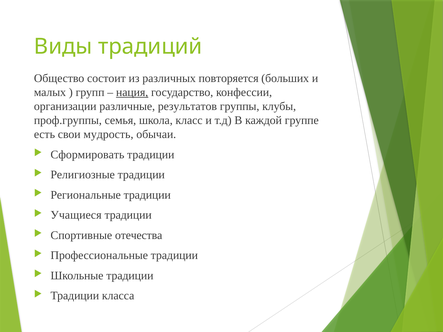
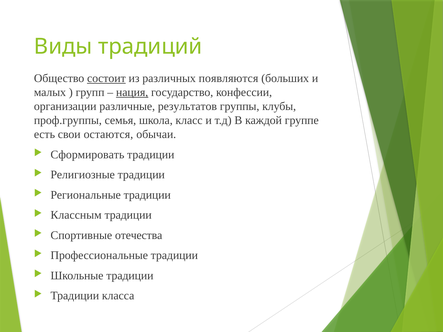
состоит underline: none -> present (106, 78)
повторяется: повторяется -> появляются (229, 78)
мудрость: мудрость -> остаются (108, 135)
Учащиеся: Учащиеся -> Классным (76, 215)
